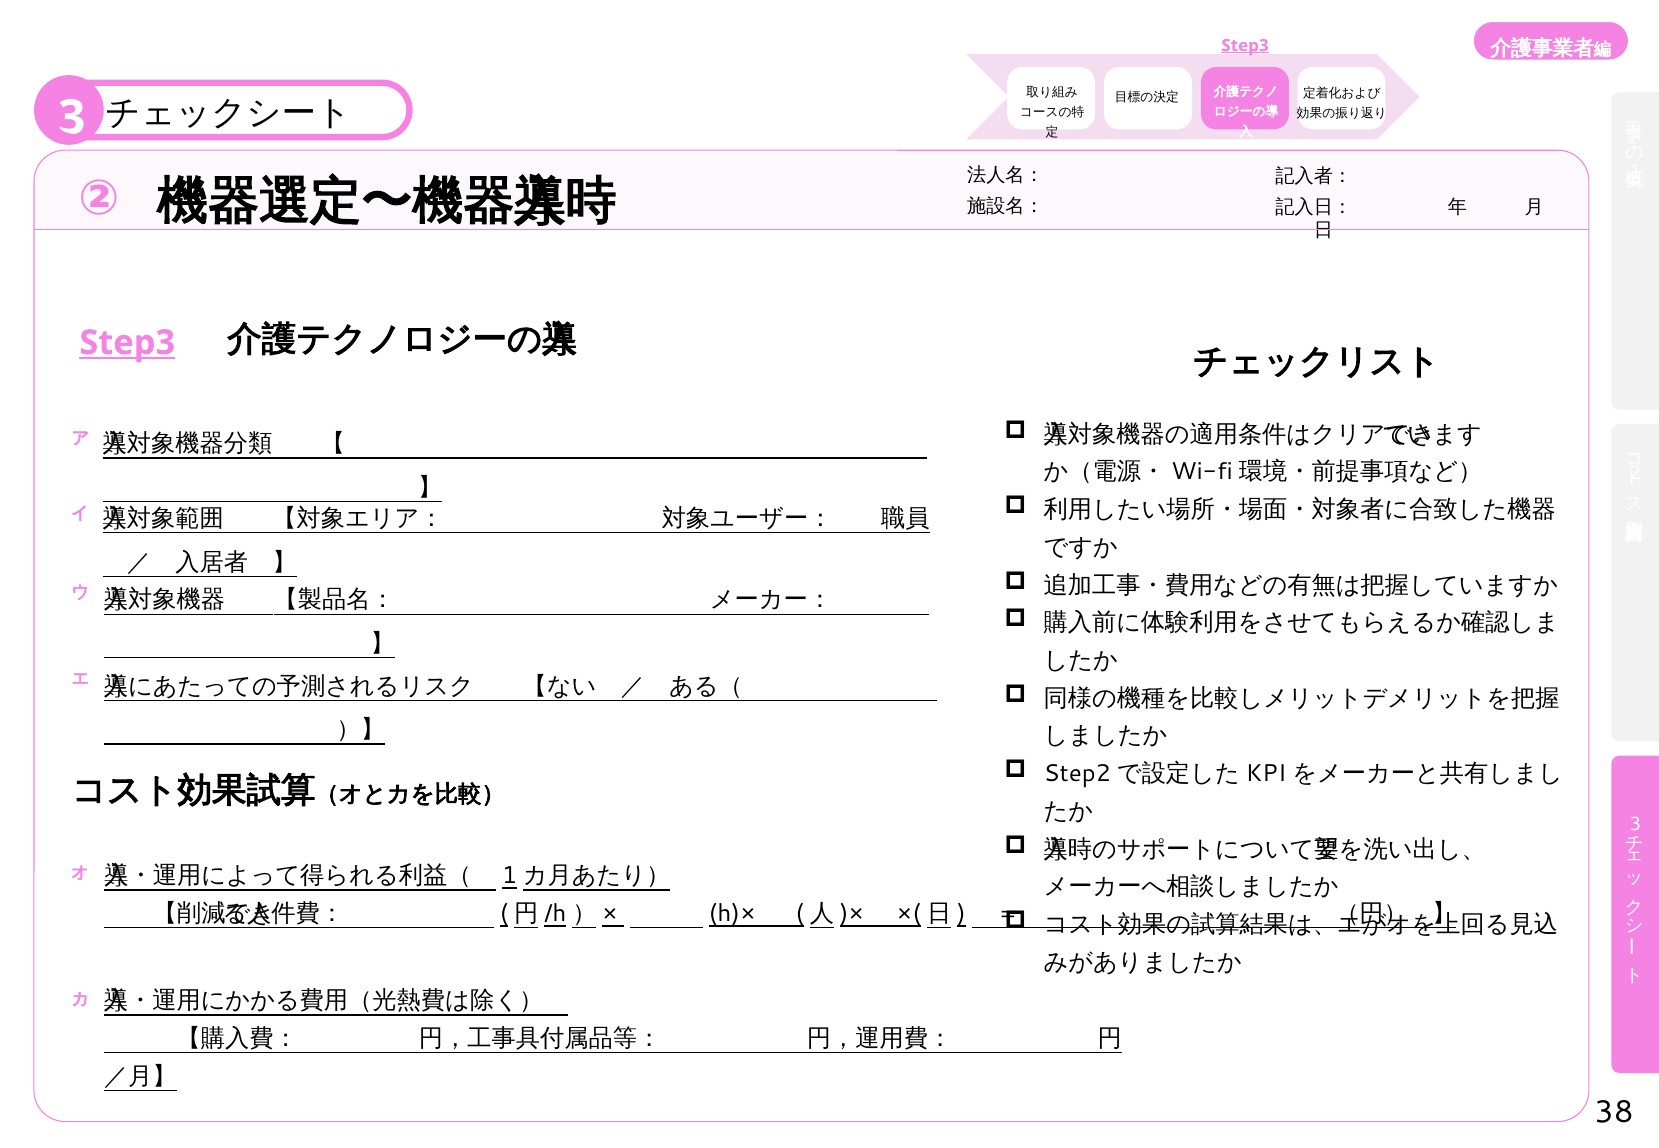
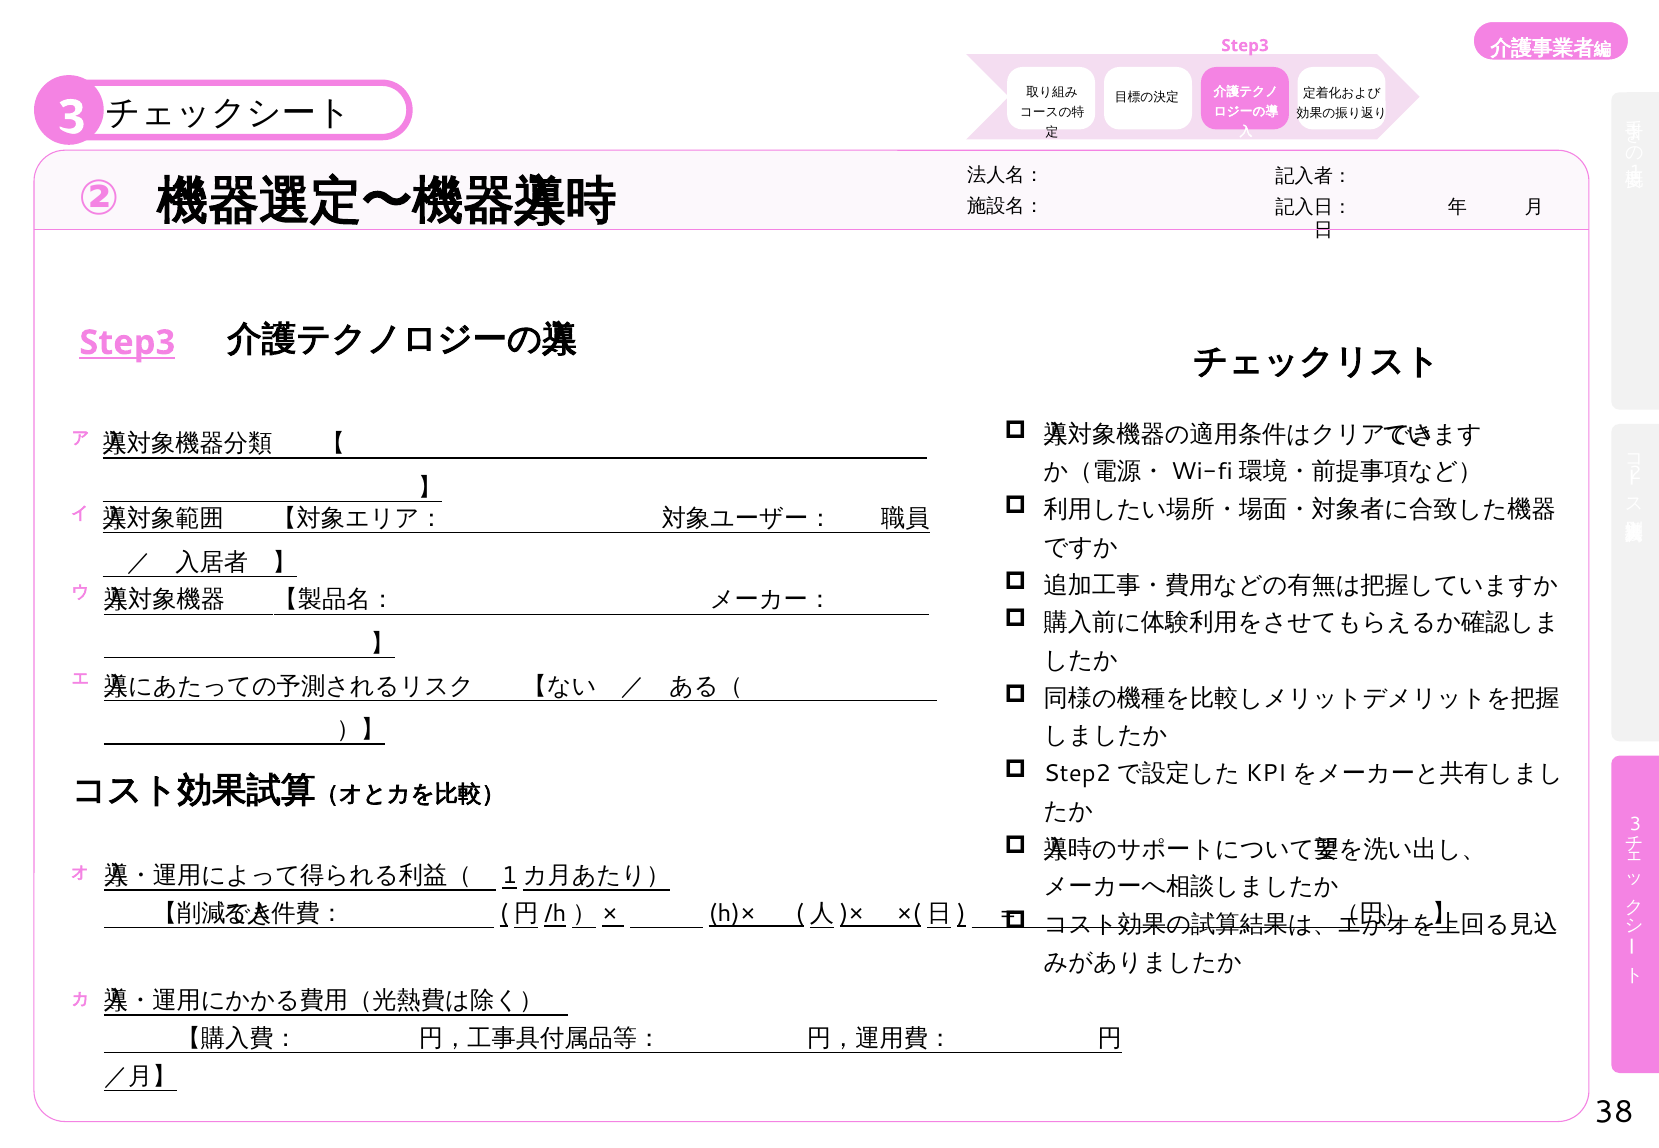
Step3 underline: present -> none (1245, 46)
